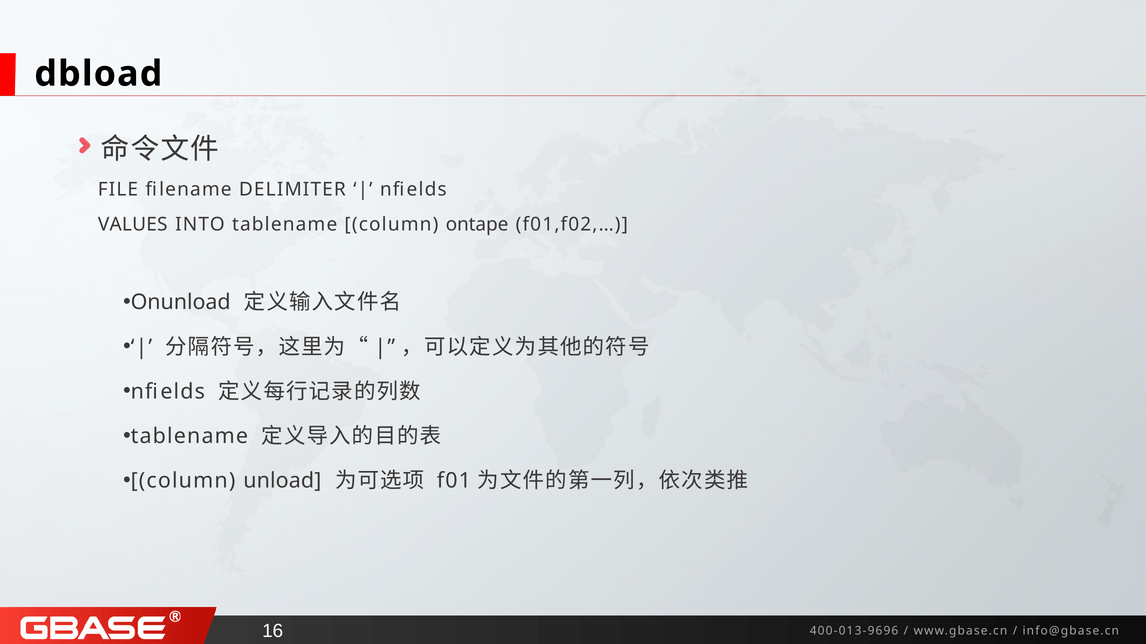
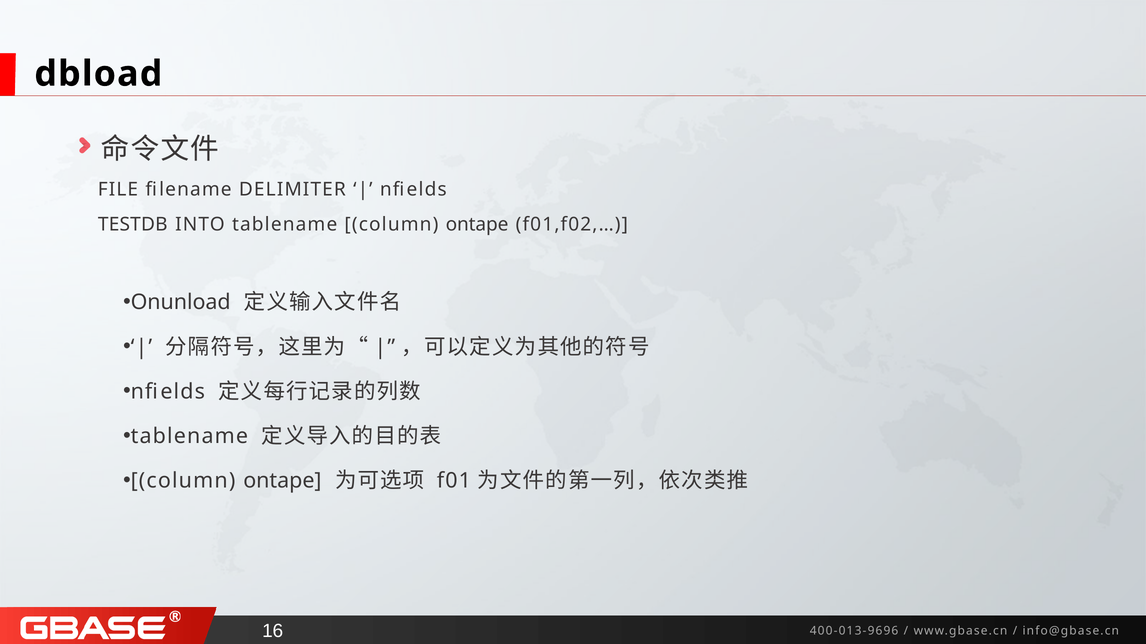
VALUES: VALUES -> TESTDB (133, 224)
unload: unload -> ontape (282, 481)
